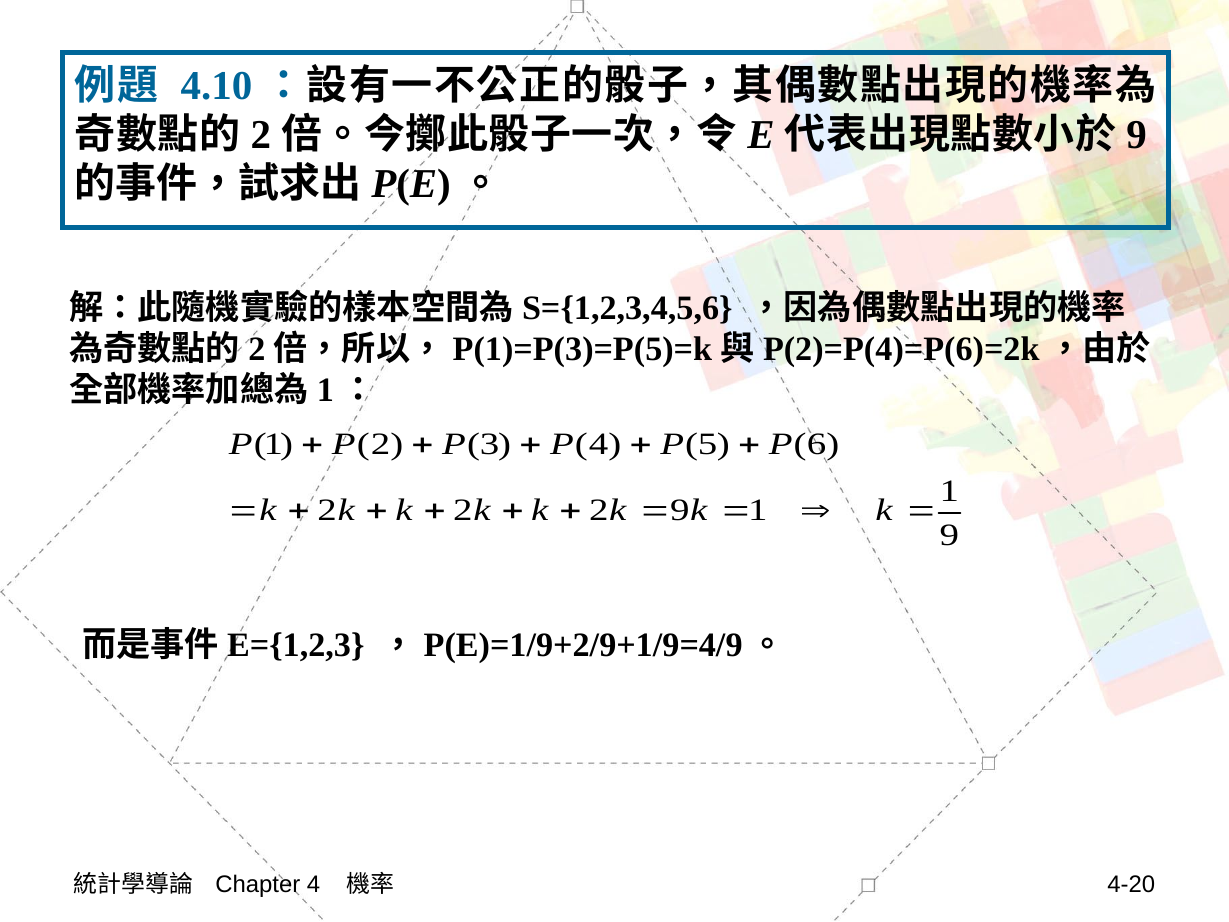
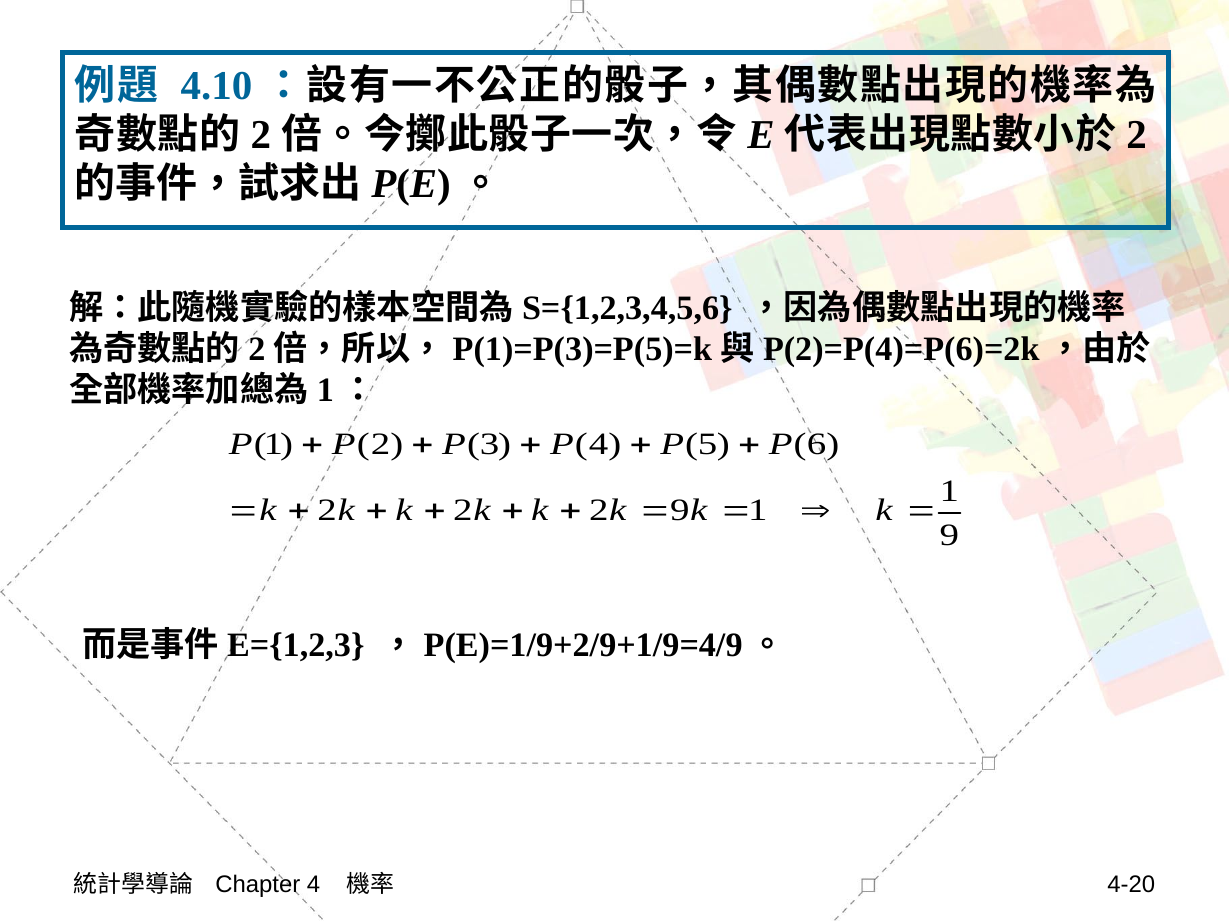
9: 9 -> 2 (1137, 135)
